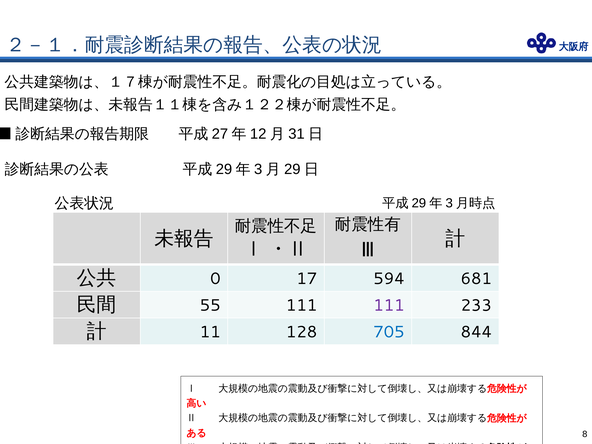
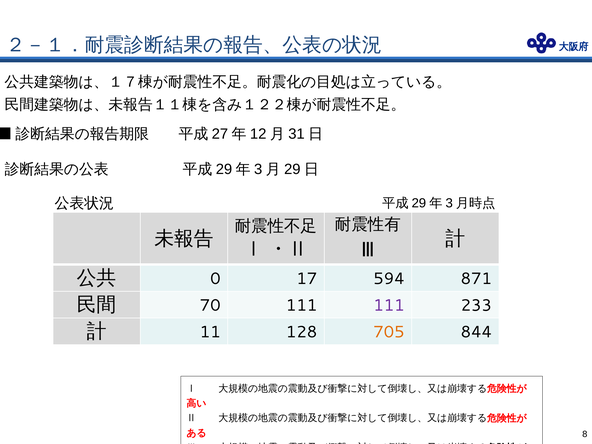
681: 681 -> 871 (476, 279)
55: 55 -> 70 (210, 305)
705 colour: blue -> orange (389, 332)
